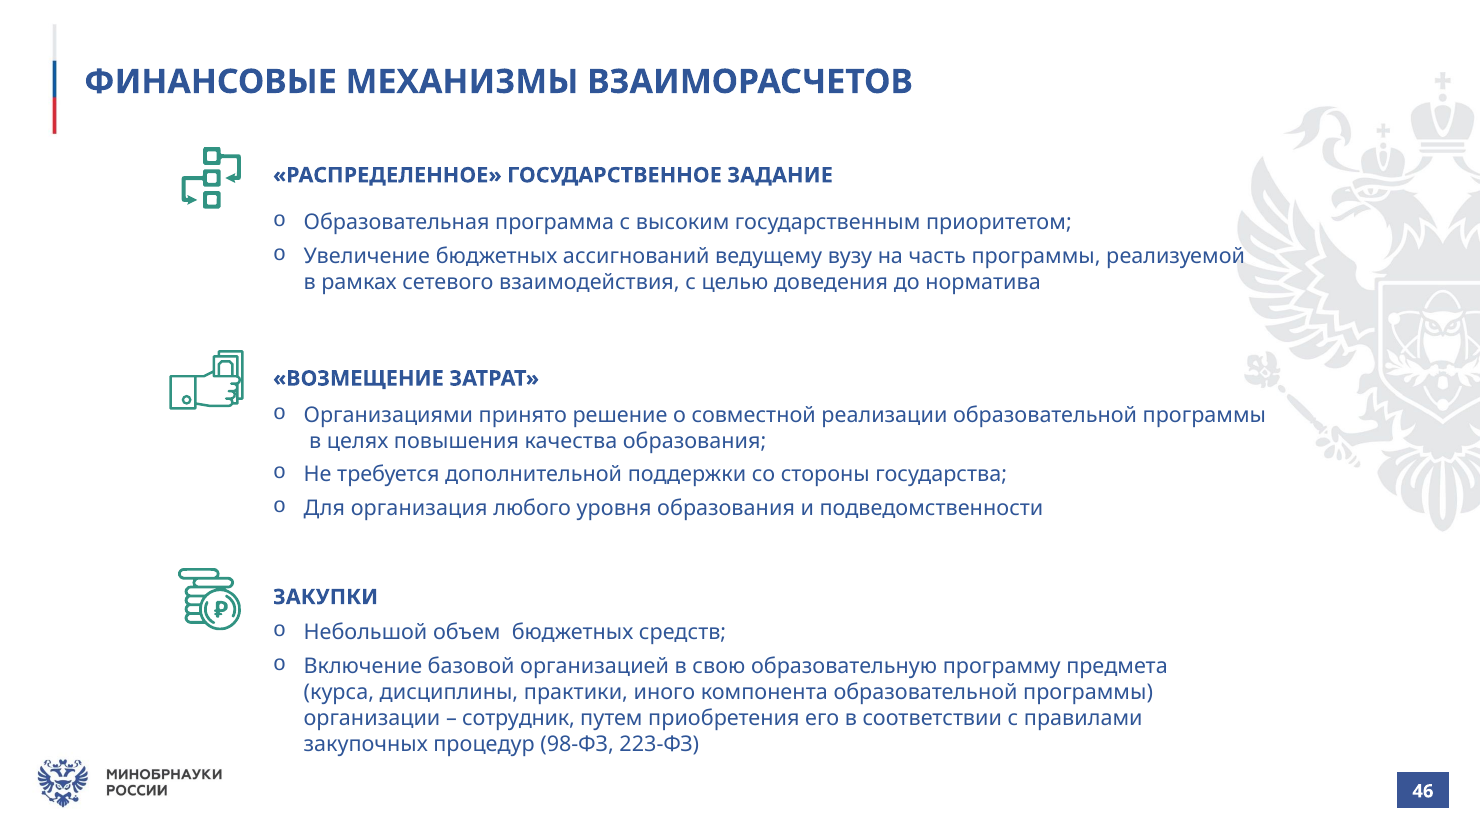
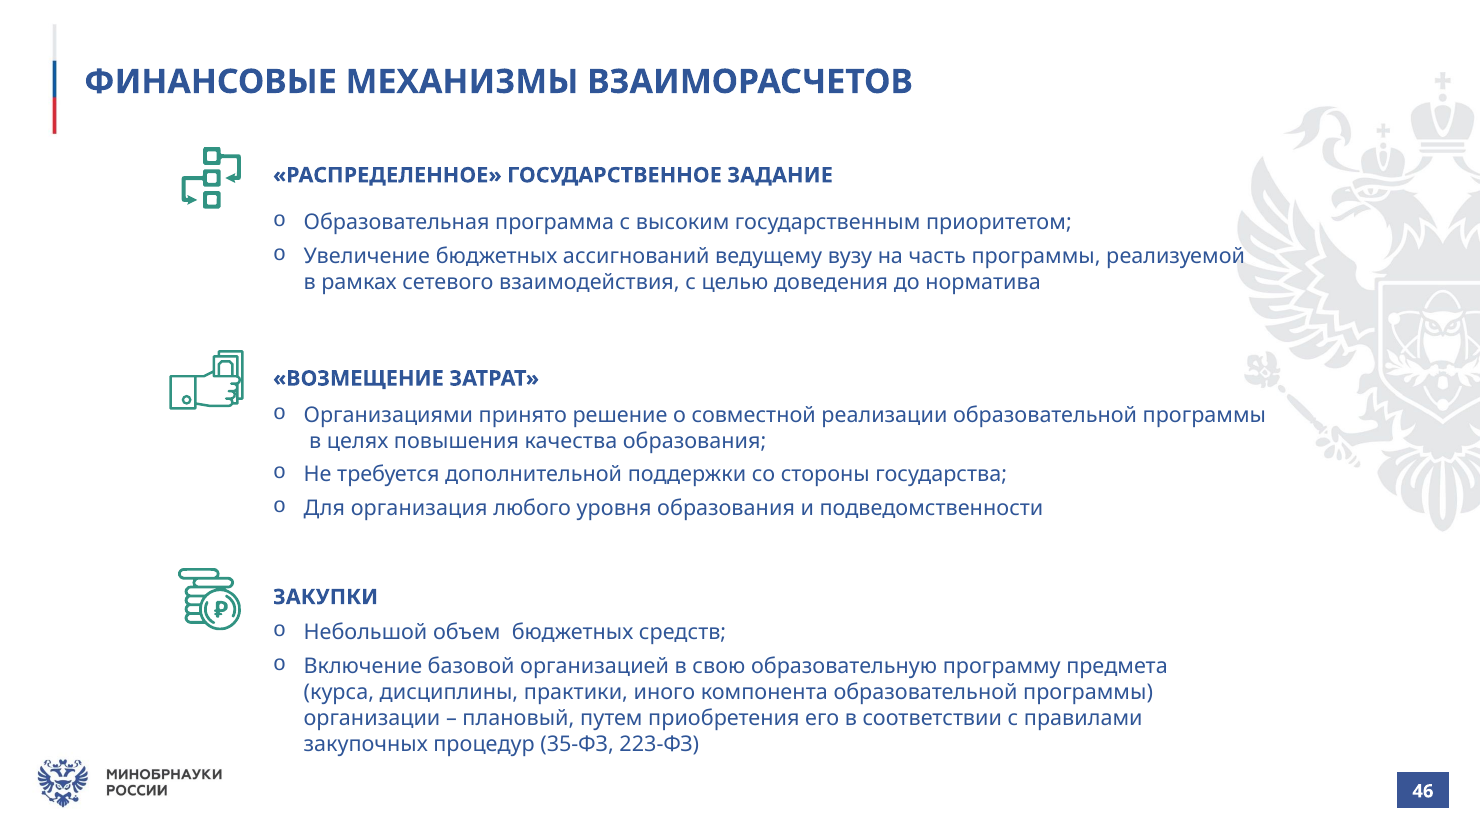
сотрудник: сотрудник -> плановый (518, 718)
98-ФЗ: 98-ФЗ -> 35-ФЗ (577, 743)
